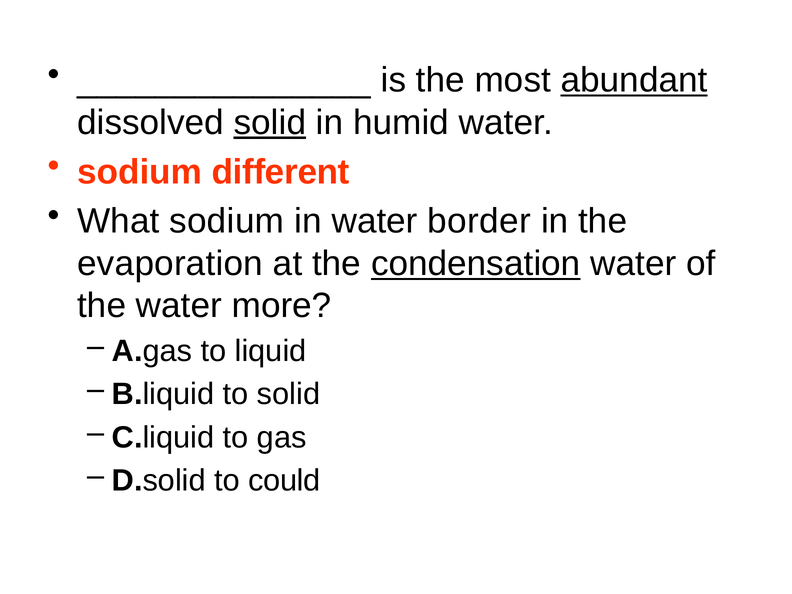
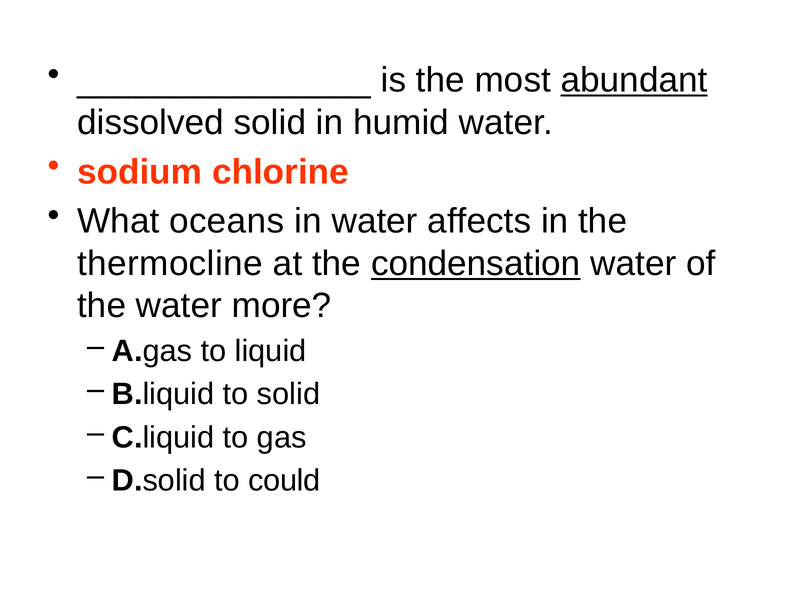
solid underline: present -> none (270, 123)
different: different -> chlorine (280, 172)
What sodium: sodium -> oceans (227, 221)
border: border -> affects (479, 221)
evaporation: evaporation -> thermocline (170, 263)
